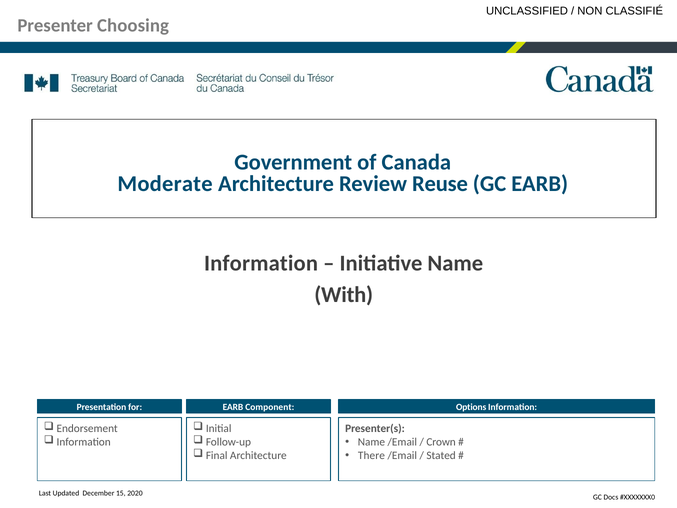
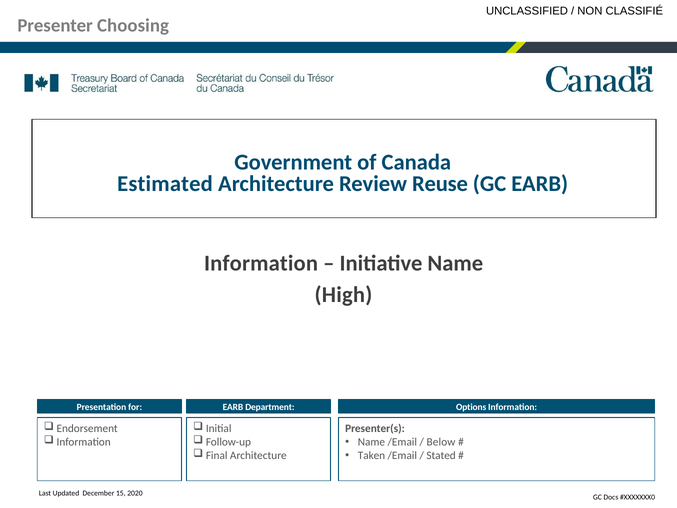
Moderate: Moderate -> Estimated (165, 184)
With: With -> High (343, 295)
Component: Component -> Department (270, 407)
Crown: Crown -> Below (441, 442)
There: There -> Taken (372, 455)
